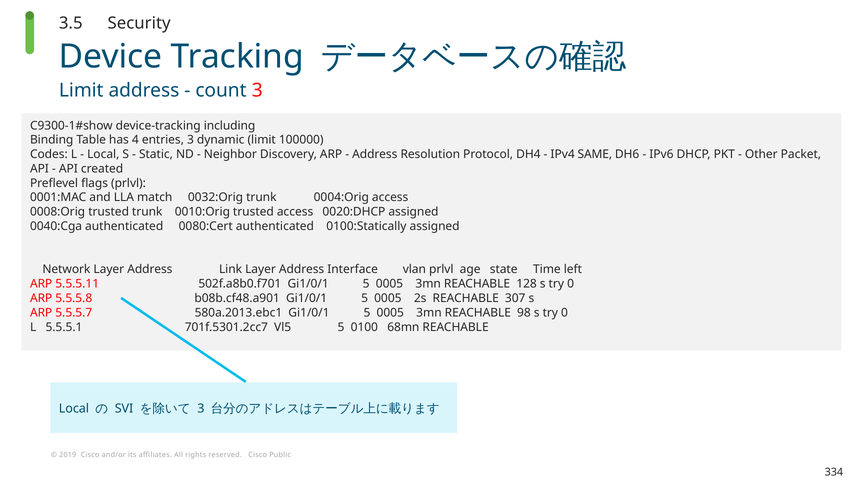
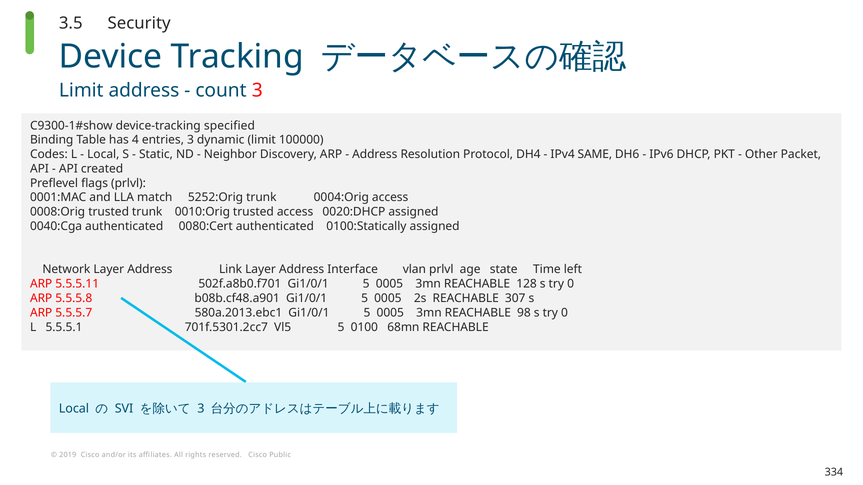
including: including -> specified (229, 126)
0032:Orig: 0032:Orig -> 5252:Orig (215, 198)
